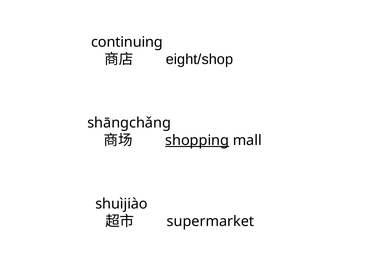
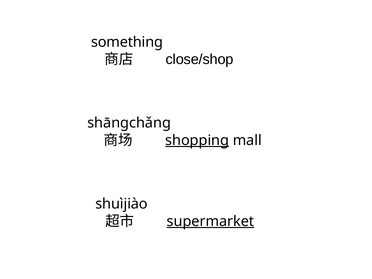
continuing: continuing -> something (127, 42)
eight/shop: eight/shop -> close/shop (200, 59)
supermarket underline: none -> present (210, 221)
